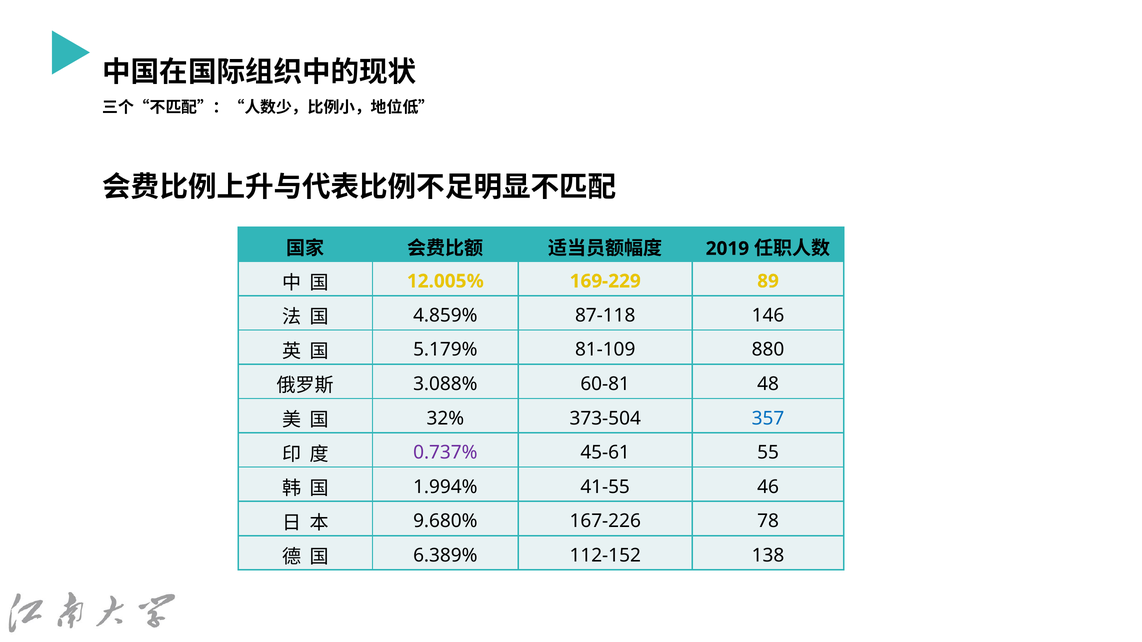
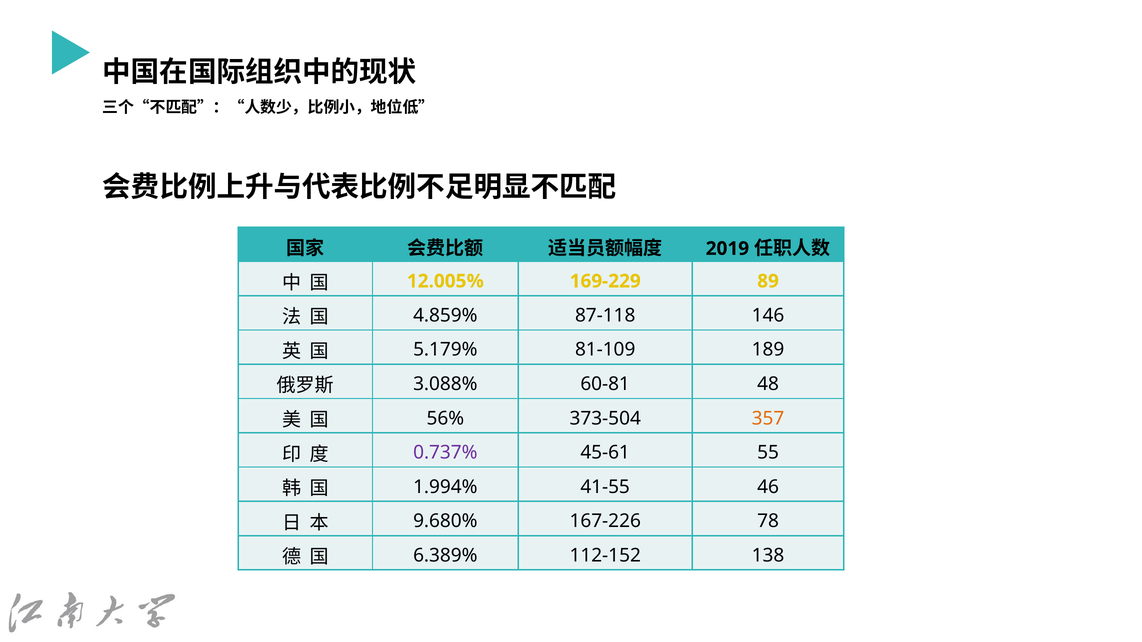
880: 880 -> 189 (768, 350)
32%: 32% -> 56% (445, 419)
357 colour: blue -> orange (768, 419)
